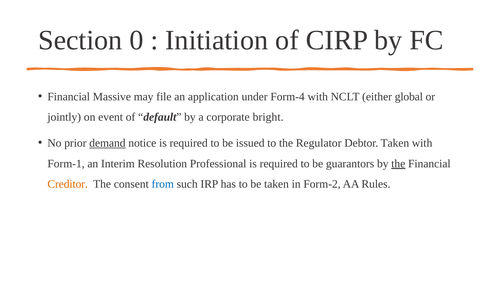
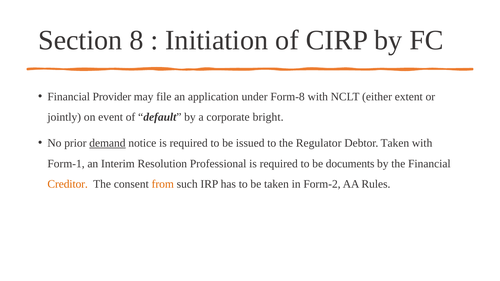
0: 0 -> 8 (136, 40)
Massive: Massive -> Provider (112, 97)
Form-4: Form-4 -> Form-8 (288, 97)
global: global -> extent (409, 97)
guarantors: guarantors -> documents (350, 164)
the underline: present -> none (398, 164)
from colour: blue -> orange (163, 184)
